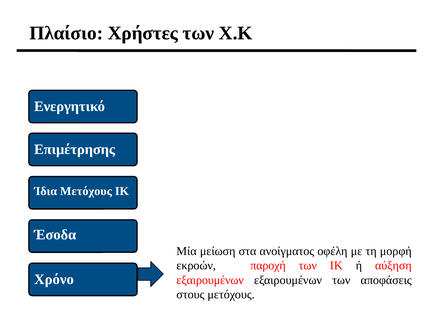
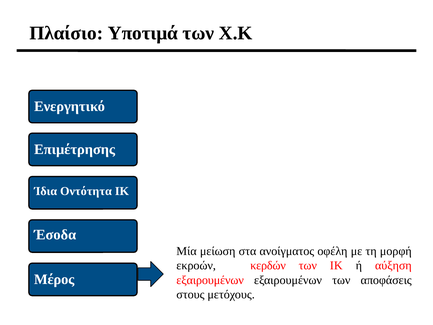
Χρήστες: Χρήστες -> Υποτιμά (143, 33)
Ίδια Μετόχους: Μετόχους -> Οντότητα (86, 191)
παροχή: παροχή -> κερδών (268, 265)
Χρόνο: Χρόνο -> Μέρος (54, 279)
